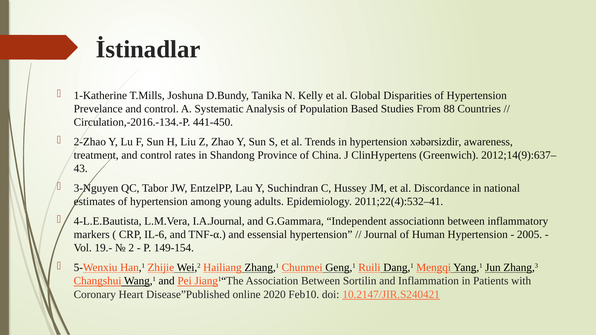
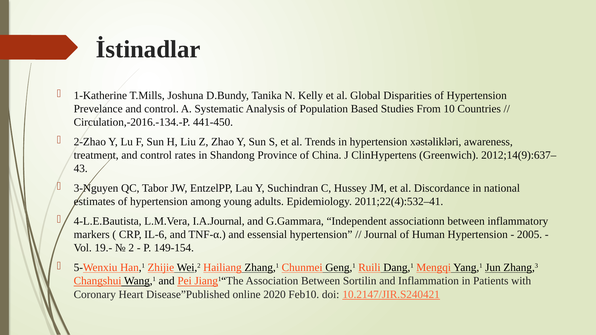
88: 88 -> 10 (449, 109)
xəbərsizdir: xəbərsizdir -> xəstəlikləri (436, 142)
